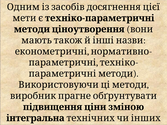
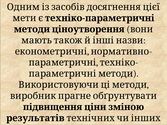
інтегральна: інтегральна -> результатів (35, 118)
